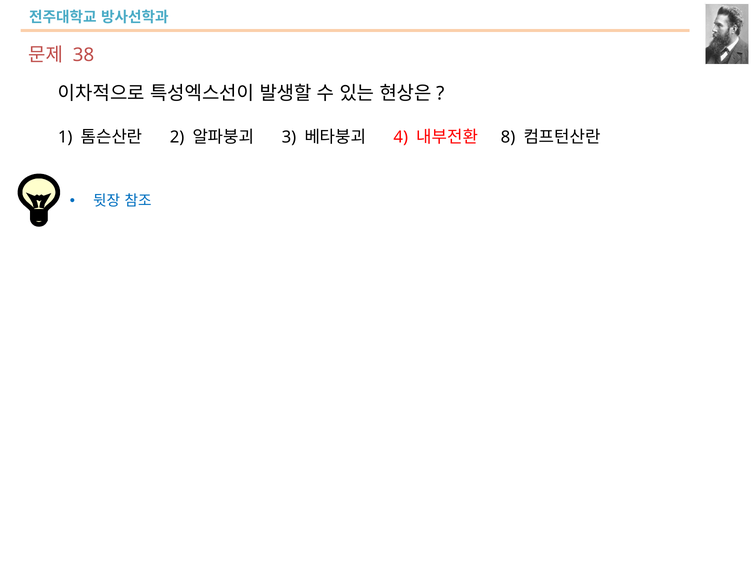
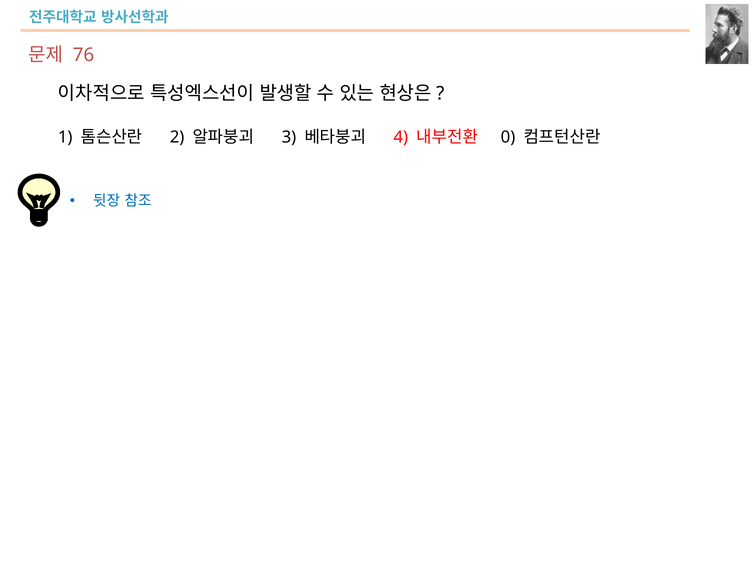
38: 38 -> 76 (83, 55)
8: 8 -> 0 (508, 137)
